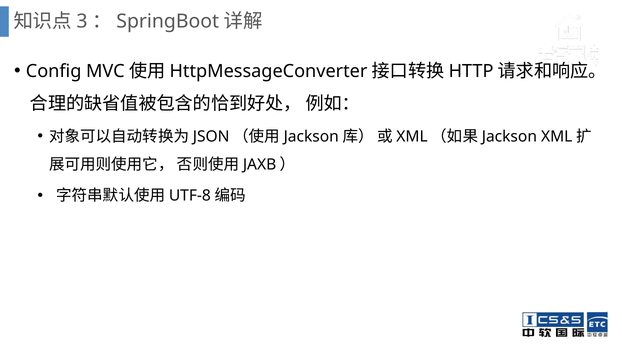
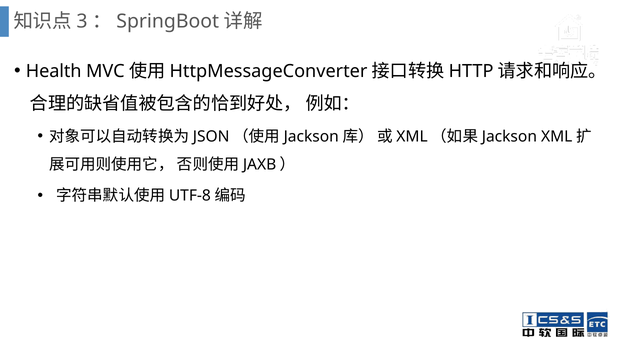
Config: Config -> Health (54, 71)
